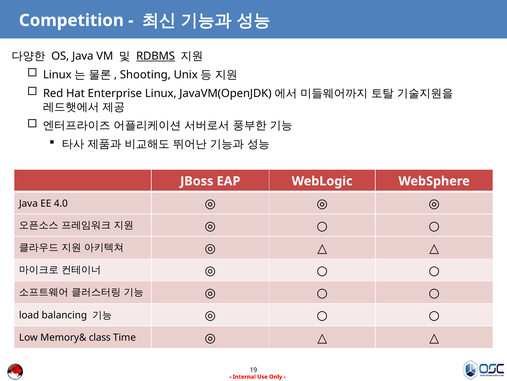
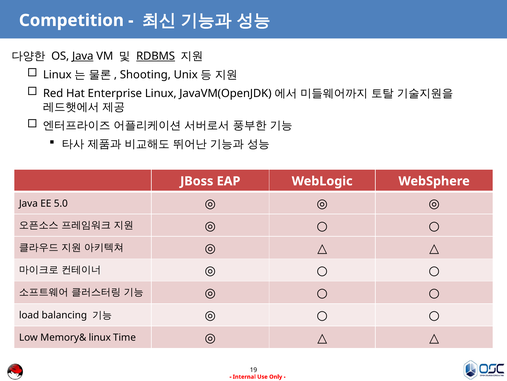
Java underline: none -> present (83, 56)
4.0: 4.0 -> 5.0 (61, 203)
Memory& class: class -> linux (100, 337)
